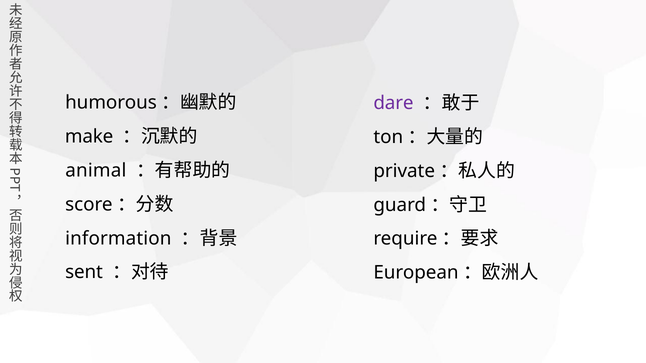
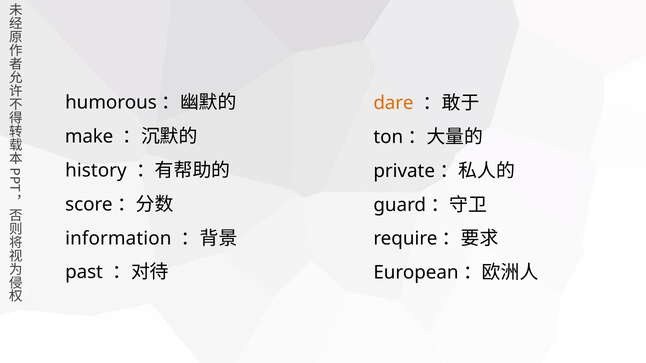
dare colour: purple -> orange (393, 103)
animal: animal -> history (96, 171)
sent: sent -> past (84, 272)
